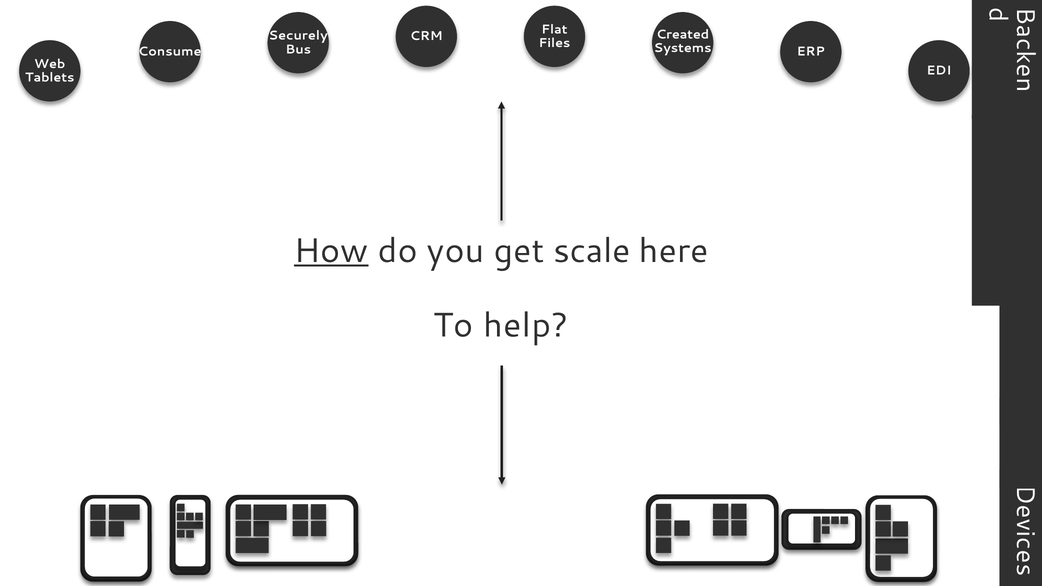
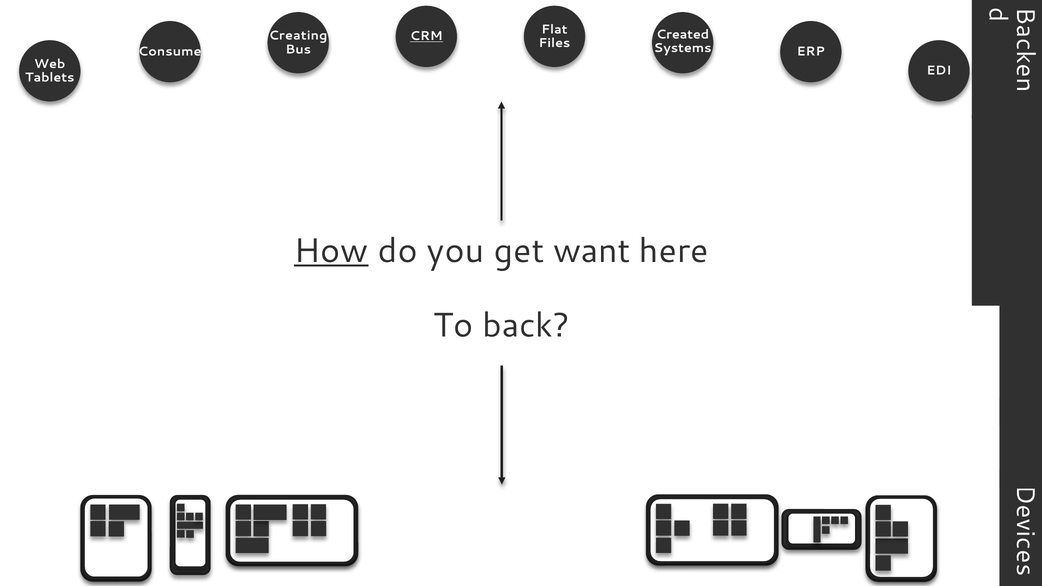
Securely: Securely -> Creating (298, 36)
CRM underline: none -> present (426, 36)
scale: scale -> want (592, 251)
help: help -> back (526, 325)
